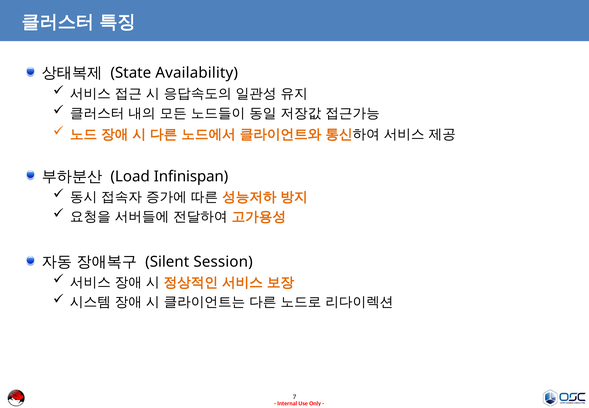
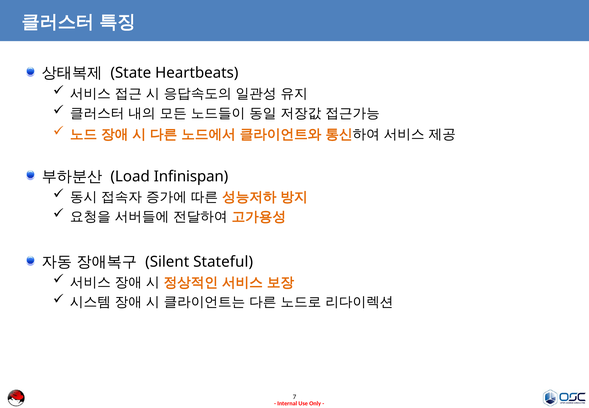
Availability: Availability -> Heartbeats (197, 73)
Session: Session -> Stateful (223, 262)
